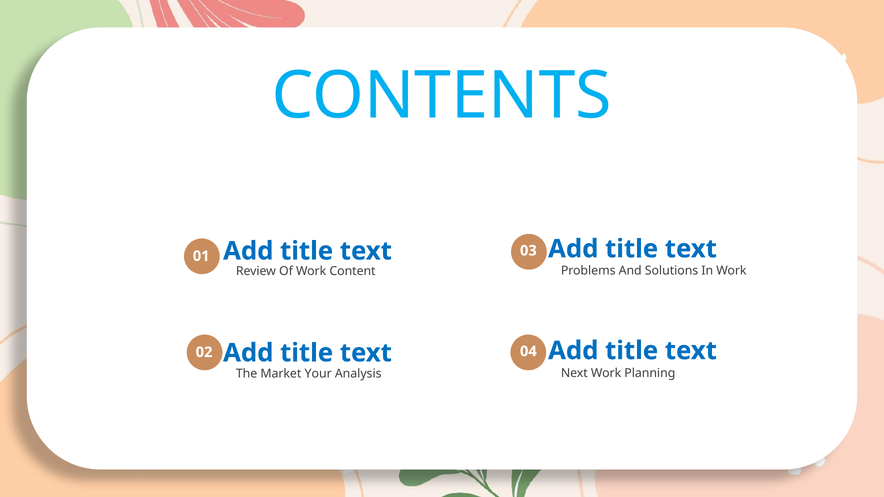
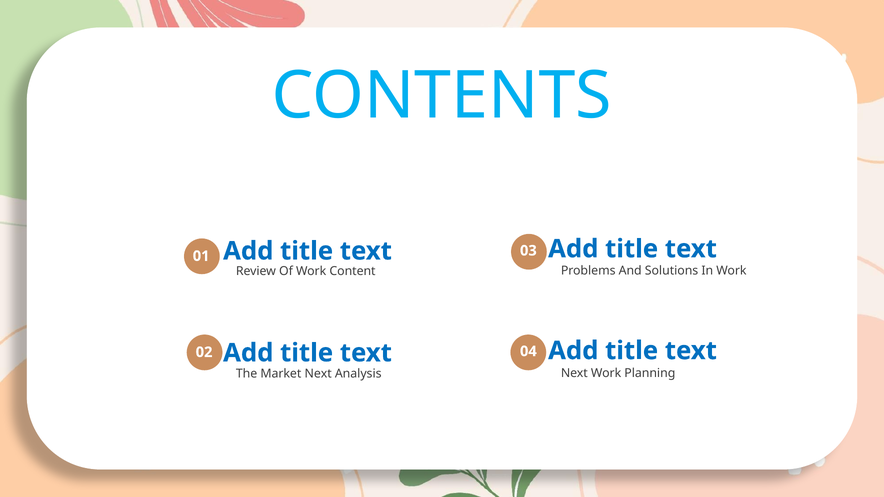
Market Your: Your -> Next (318, 374)
